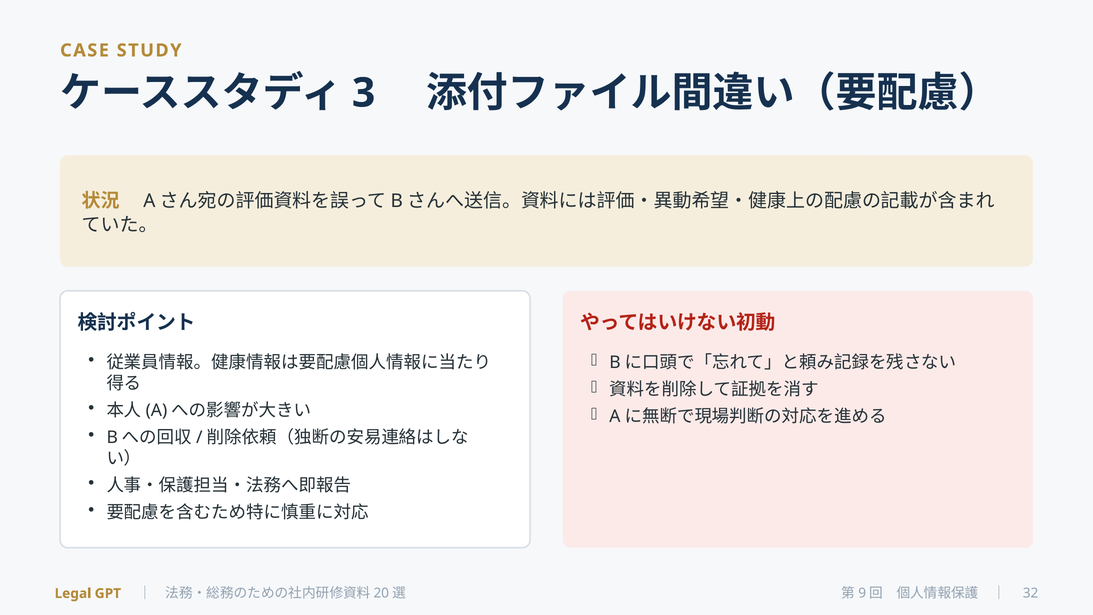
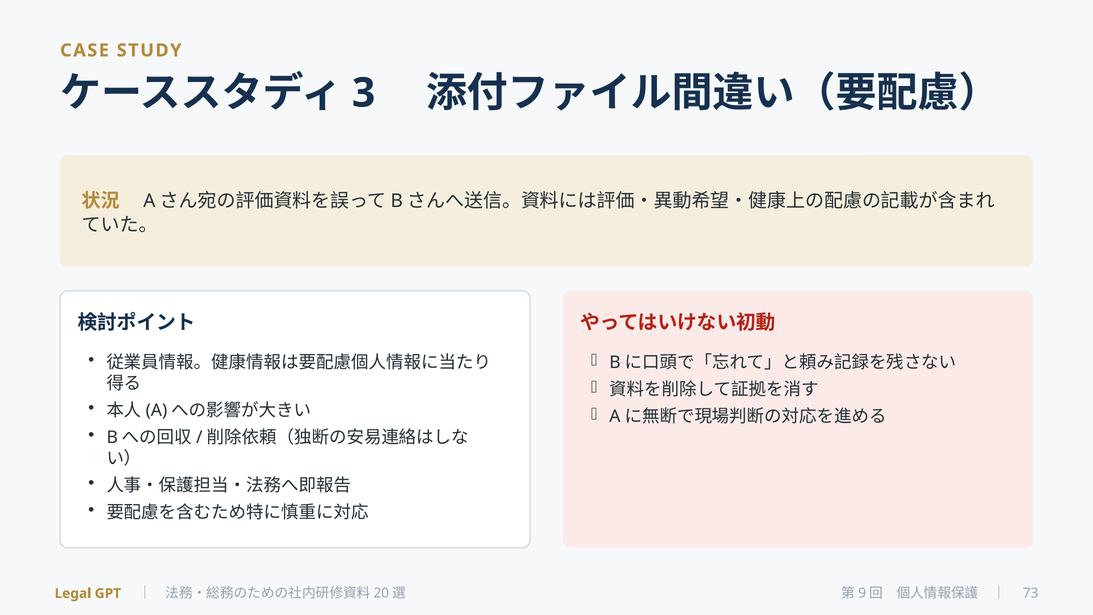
32: 32 -> 73 (1031, 593)
